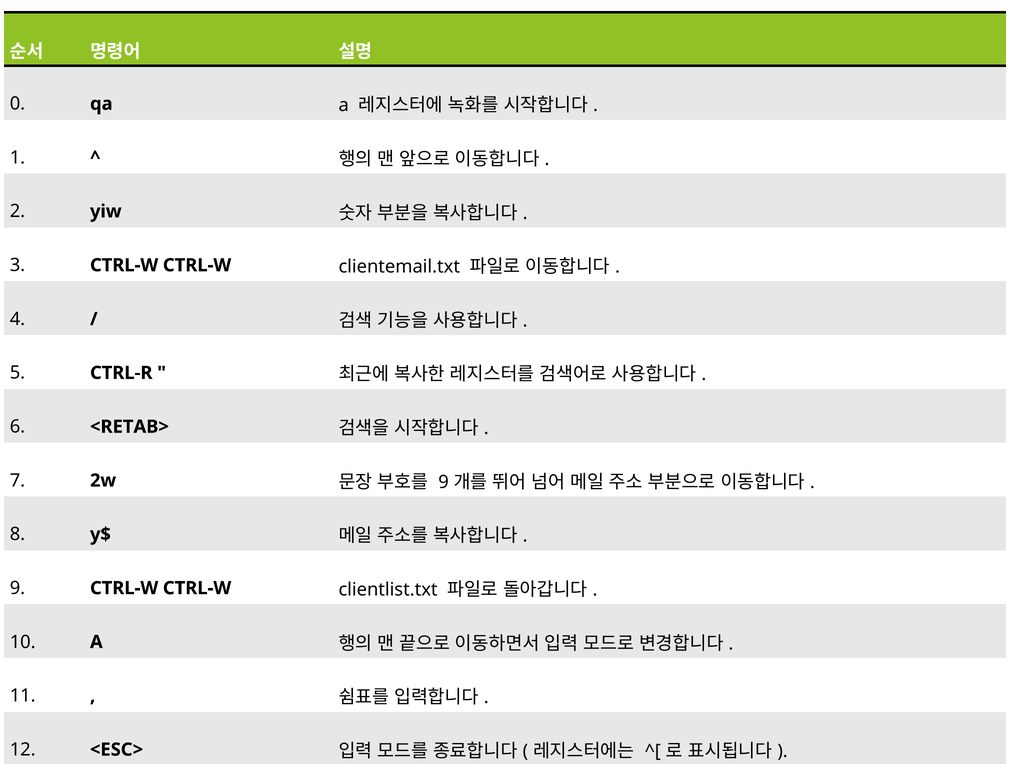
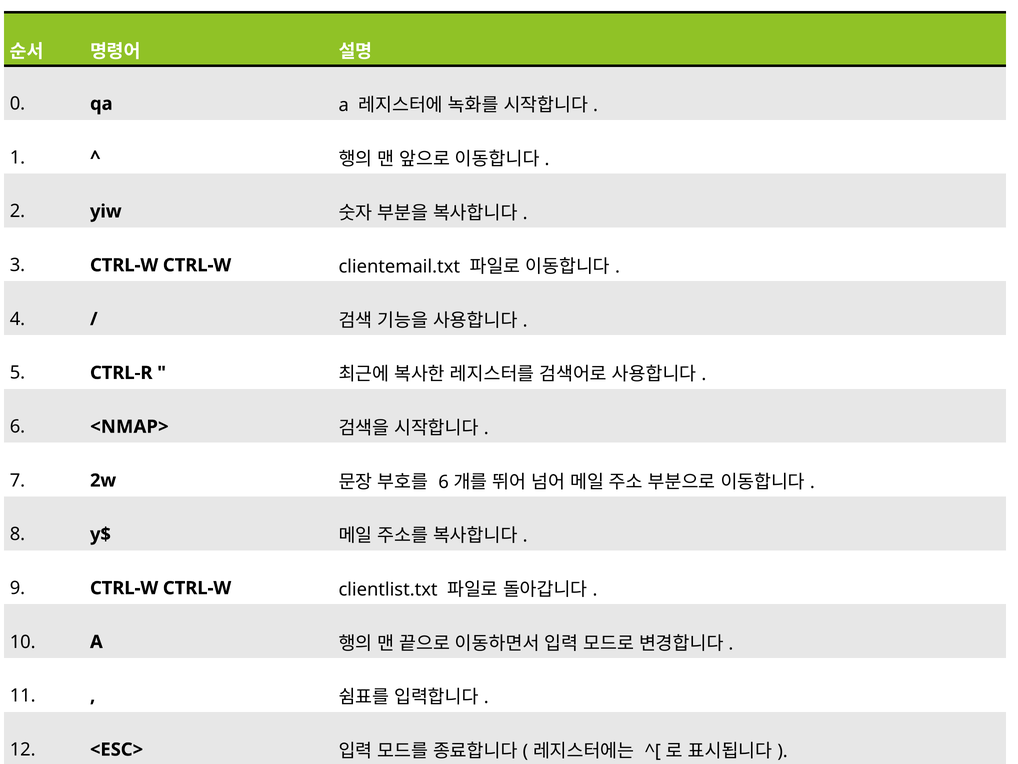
<RETAB>: <RETAB> -> <NMAP> (129, 426)
9: 9 -> 6 (444, 482)
